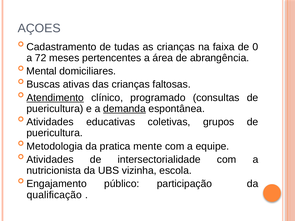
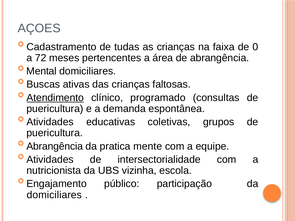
demanda underline: present -> none (124, 109)
Metodologia: Metodologia -> Abrangência (55, 146)
qualificação: qualificação -> domiciliares (54, 195)
